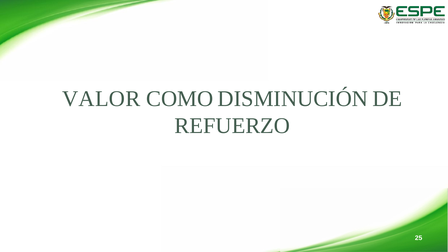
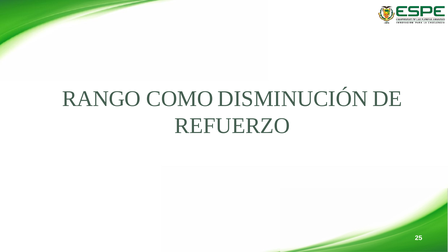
VALOR: VALOR -> RANGO (101, 99)
